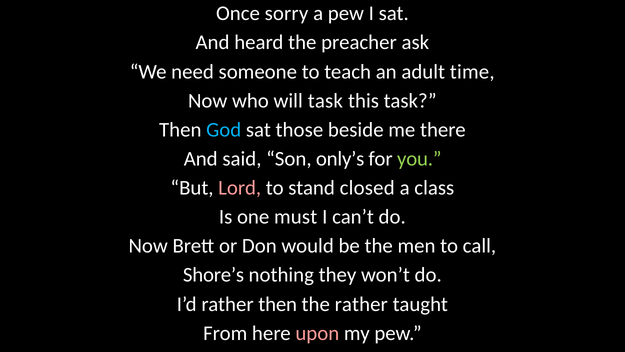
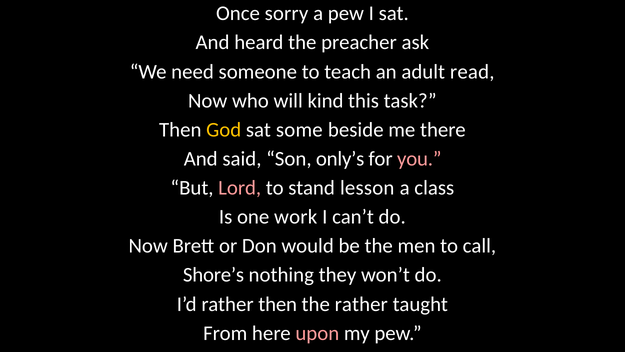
time: time -> read (472, 72)
will task: task -> kind (325, 101)
God colour: light blue -> yellow (224, 130)
those: those -> some (299, 130)
you colour: light green -> pink (419, 159)
closed: closed -> lesson (367, 188)
must: must -> work (296, 217)
